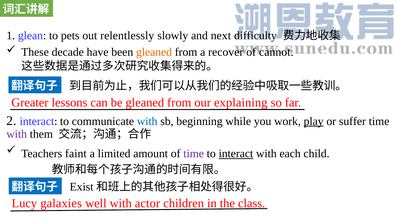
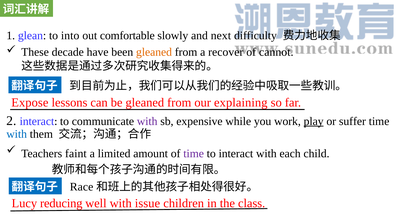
pets: pets -> into (70, 36)
relentlessly: relentlessly -> comfortable (127, 36)
Greater: Greater -> Expose (30, 103)
with colour: blue -> purple (147, 121)
beginning: beginning -> expensive (199, 121)
with colour: purple -> blue (17, 134)
interact underline: present -> none (236, 154)
Exist: Exist -> Race (82, 187)
galaxies: galaxies -> reducing (61, 204)
actor: actor -> issue (147, 204)
